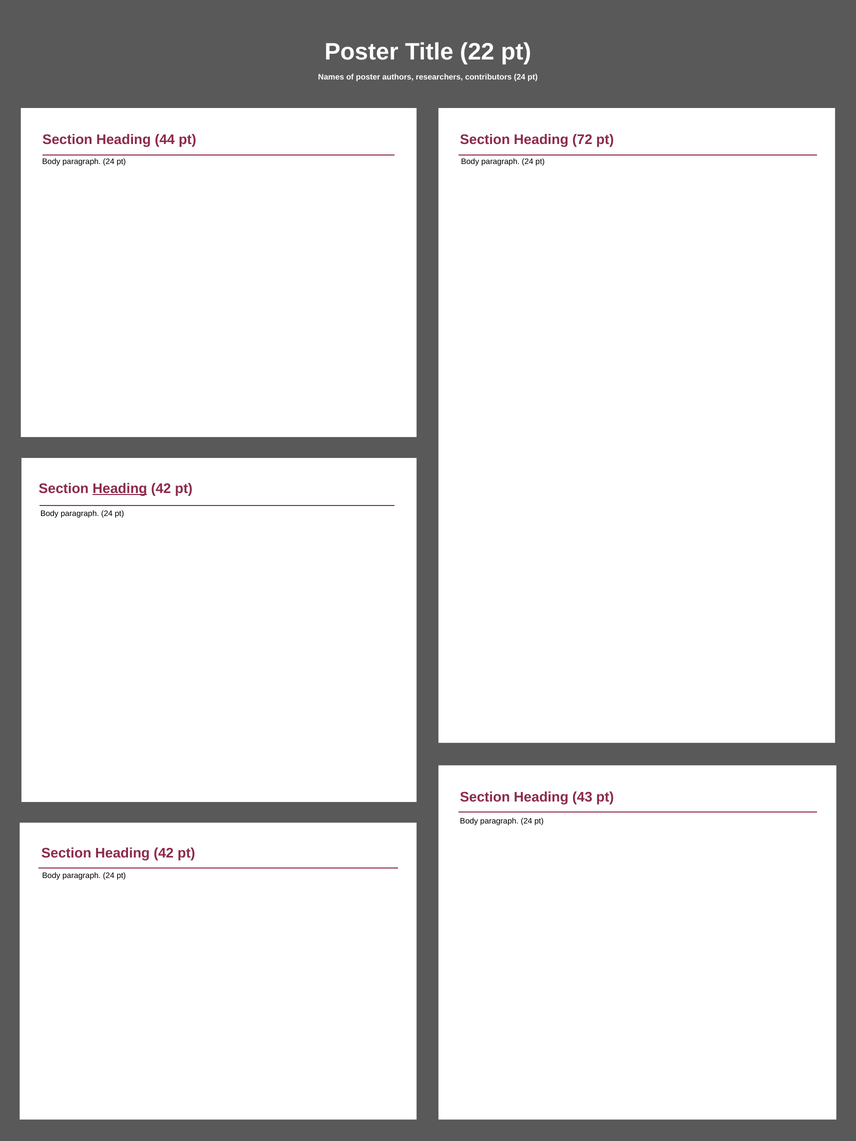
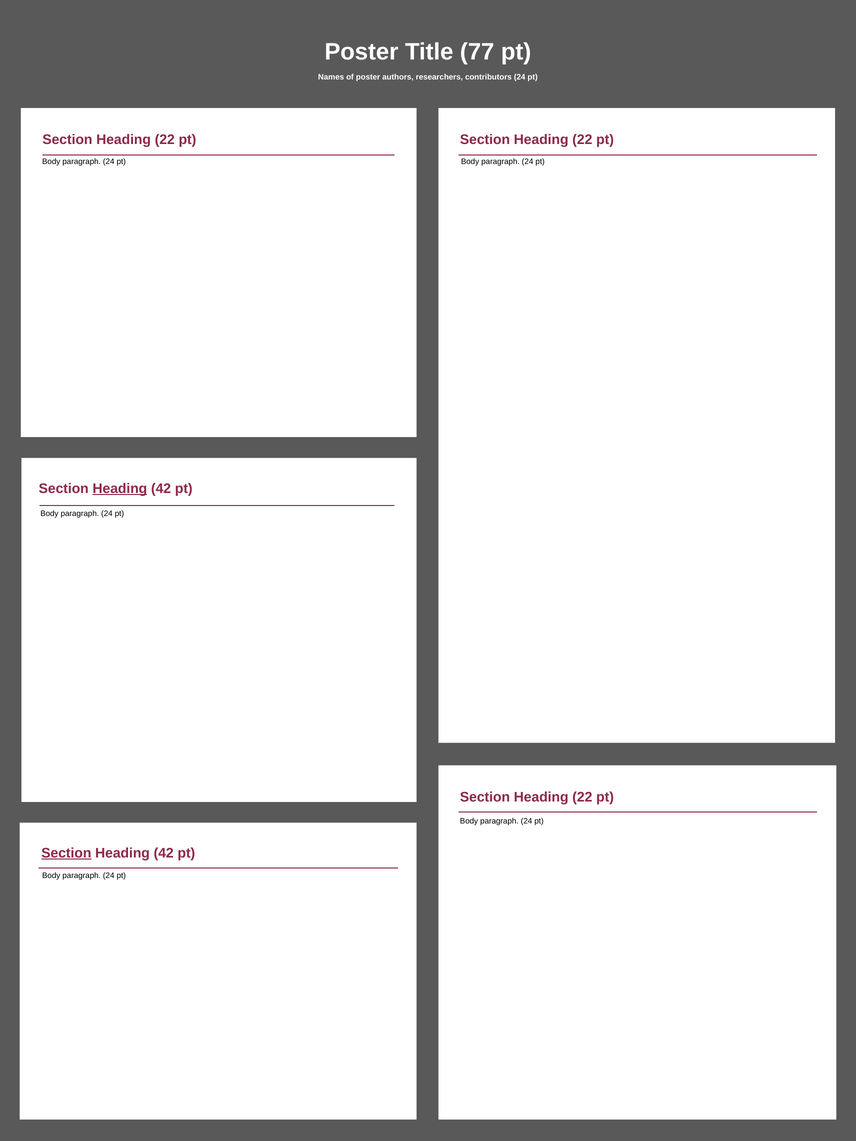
22: 22 -> 77 (477, 52)
44: 44 -> 22 (165, 140)
72: 72 -> 22 (582, 140)
43: 43 -> 22 (582, 797)
Section underline: none -> present (66, 853)
